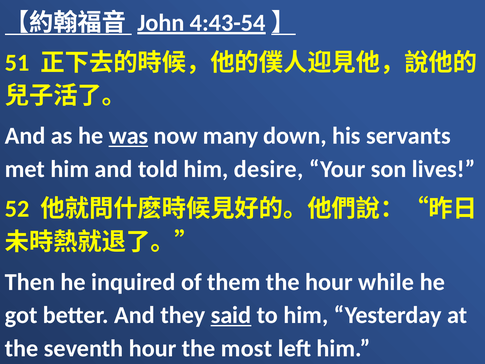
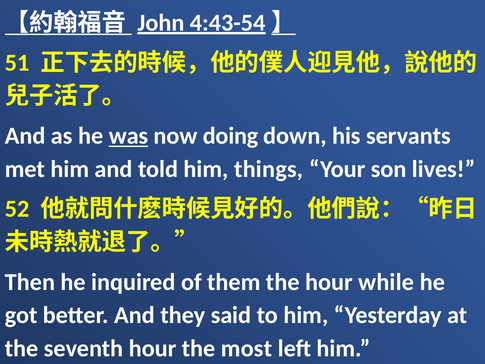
many: many -> doing (231, 136)
desire: desire -> things (269, 169)
said underline: present -> none (231, 315)
